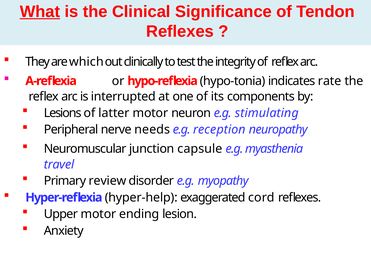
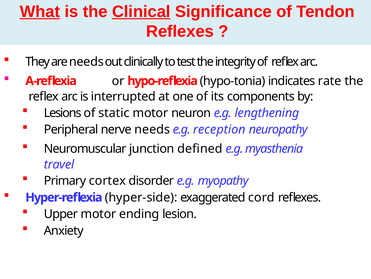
Clinical underline: none -> present (141, 12)
are which: which -> needs (86, 62)
latter: latter -> static (114, 113)
stimulating: stimulating -> lengthening (267, 113)
capsule: capsule -> defined (200, 148)
review: review -> cortex (107, 180)
hyper-help: hyper-help -> hyper-side (141, 197)
